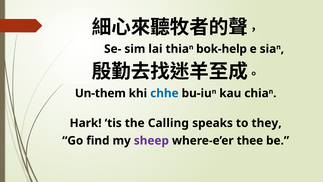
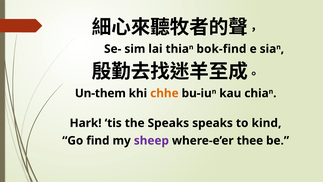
bok-help: bok-help -> bok-find (221, 49)
chhe colour: blue -> orange (164, 93)
the Calling: Calling -> Speaks (168, 123)
they: they -> kind (267, 123)
